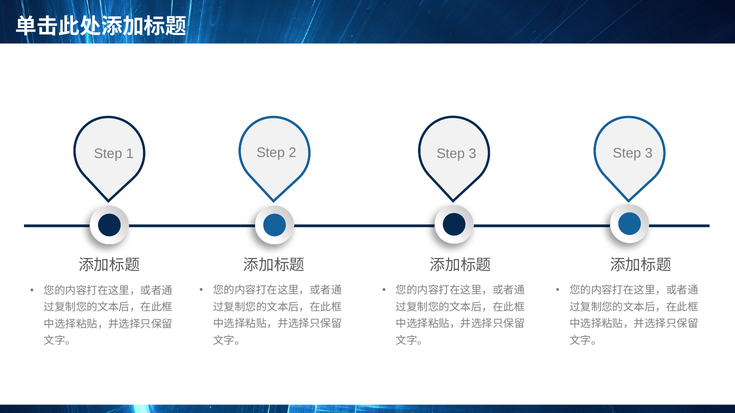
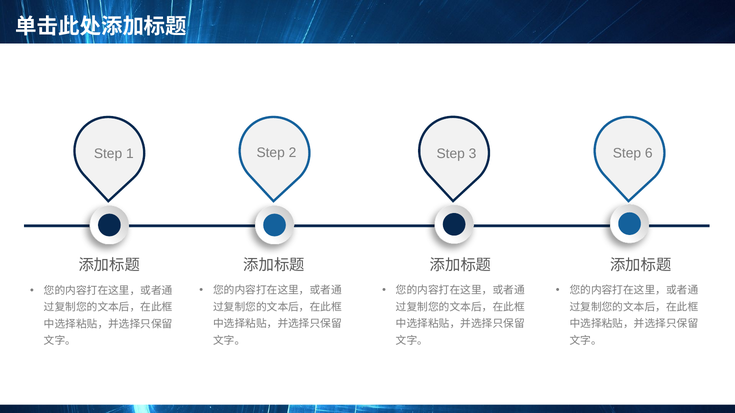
3 Step 3: 3 -> 6 (649, 153)
